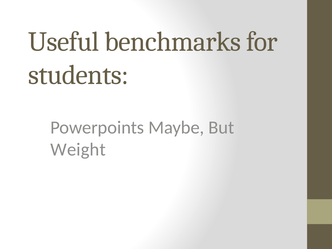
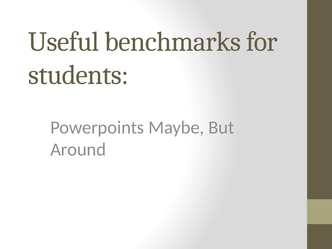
Weight: Weight -> Around (78, 150)
